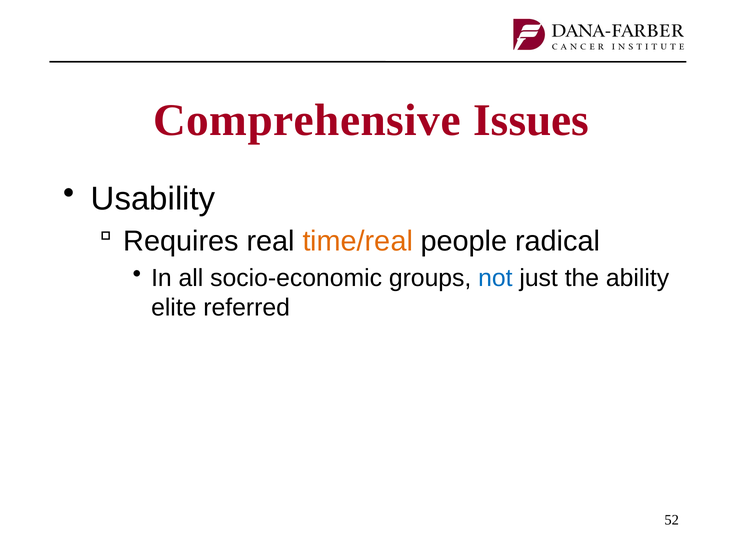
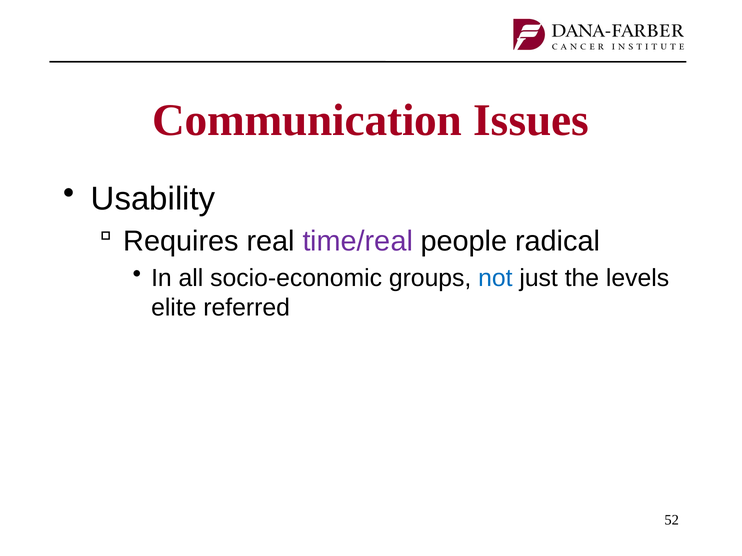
Comprehensive: Comprehensive -> Communication (307, 121)
time/real colour: orange -> purple (358, 242)
ability: ability -> levels (638, 278)
